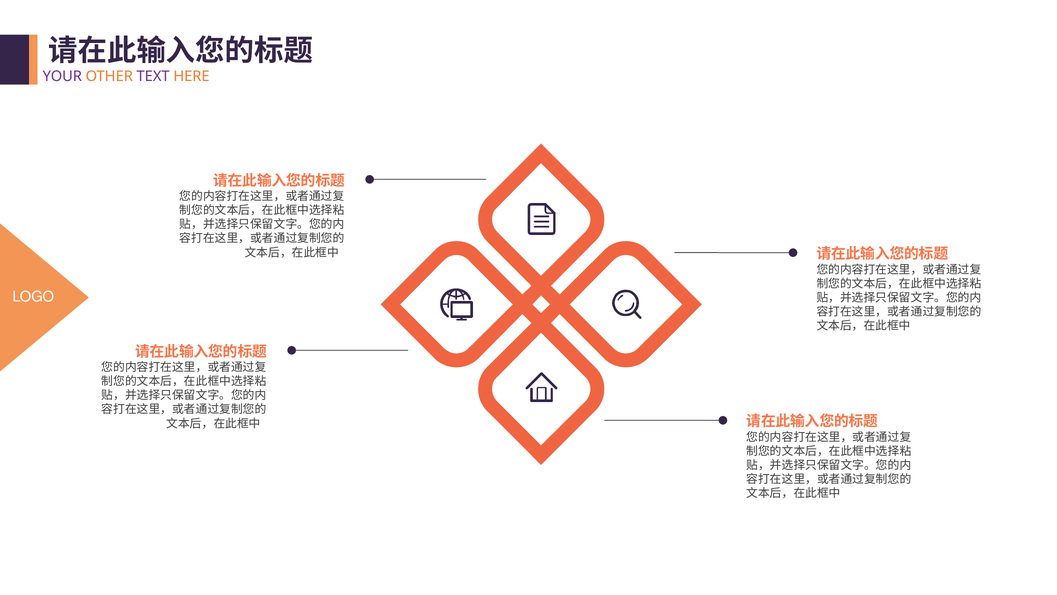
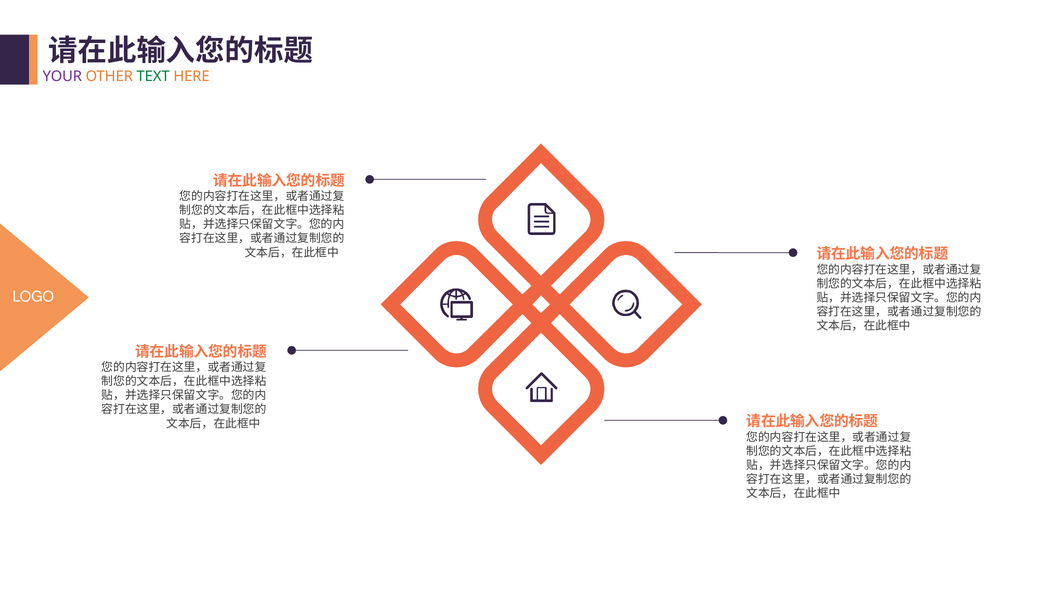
TEXT colour: purple -> green (153, 76)
